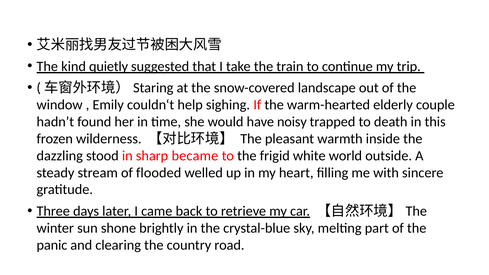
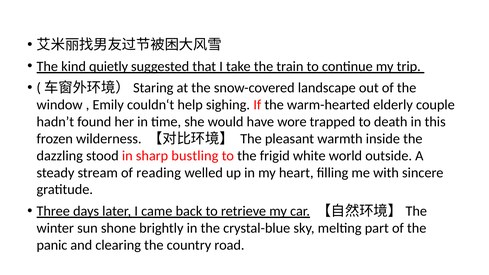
noisy: noisy -> wore (292, 122)
became: became -> bustling (195, 156)
flooded: flooded -> reading (159, 173)
